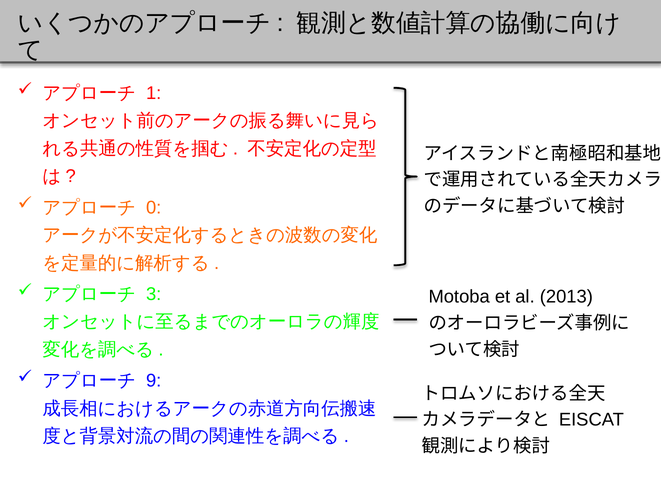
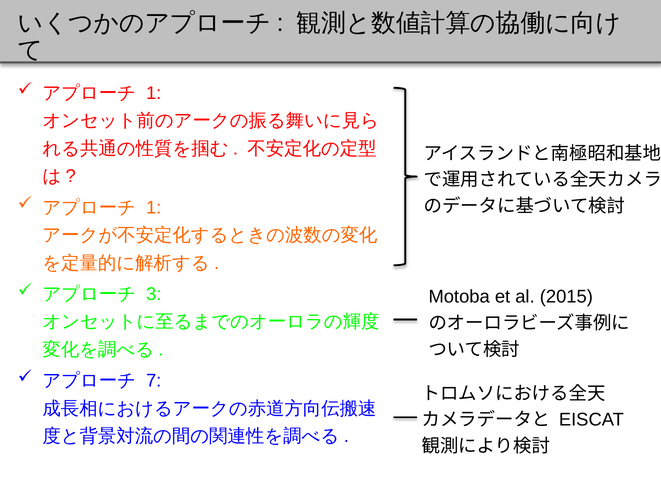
0: 0 -> 1 (154, 207)
2013: 2013 -> 2015 (566, 297)
9: 9 -> 7 (154, 381)
